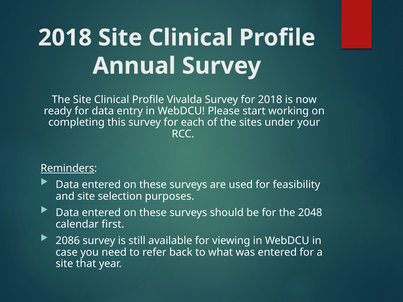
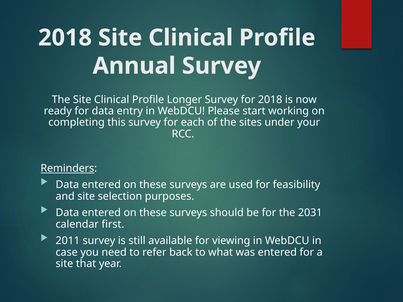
Vivalda: Vivalda -> Longer (184, 100)
2048: 2048 -> 2031 (310, 213)
2086: 2086 -> 2011 (68, 241)
